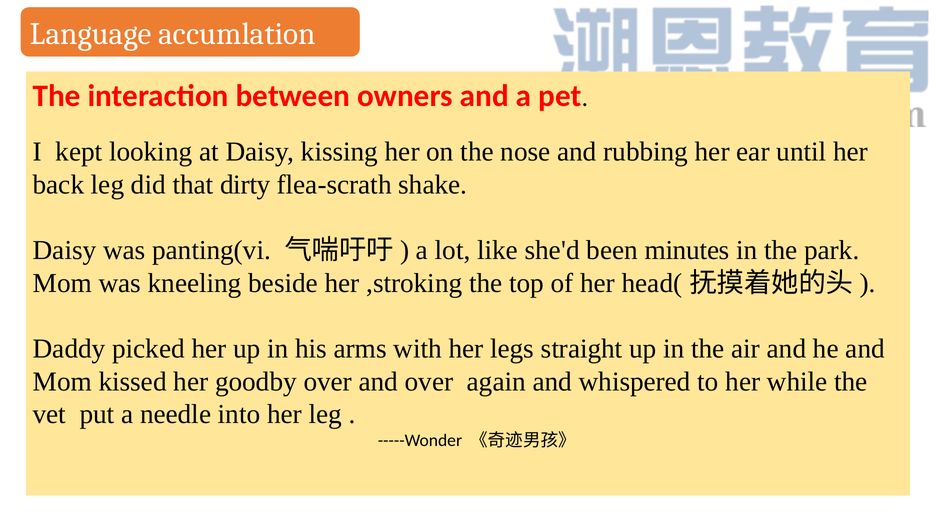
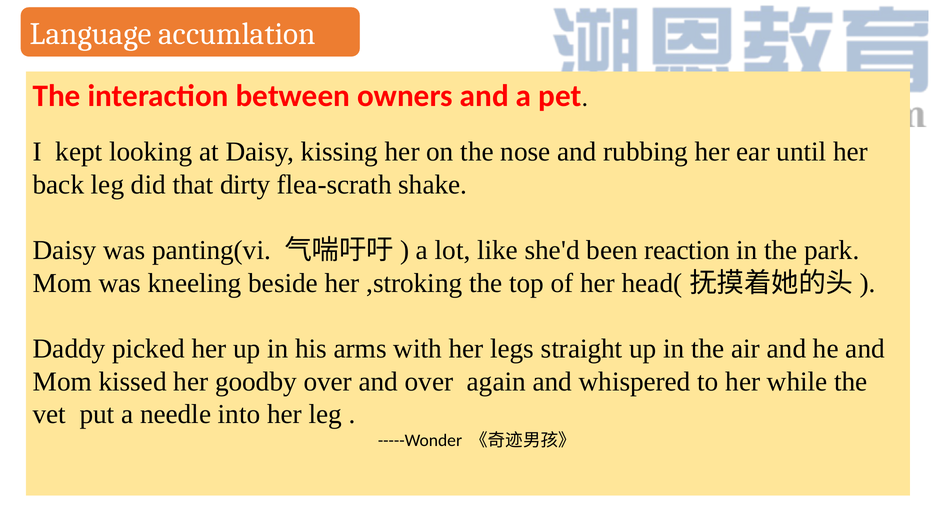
minutes: minutes -> reaction (687, 250)
